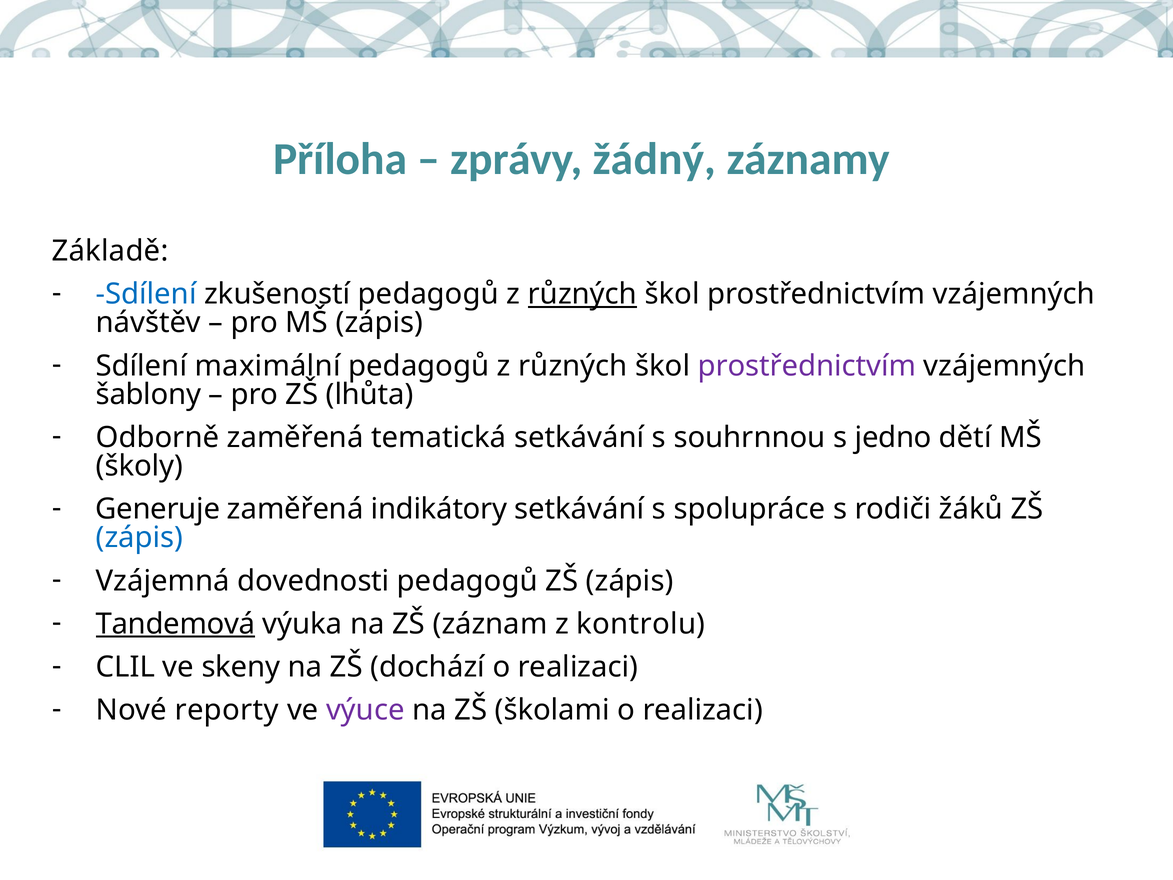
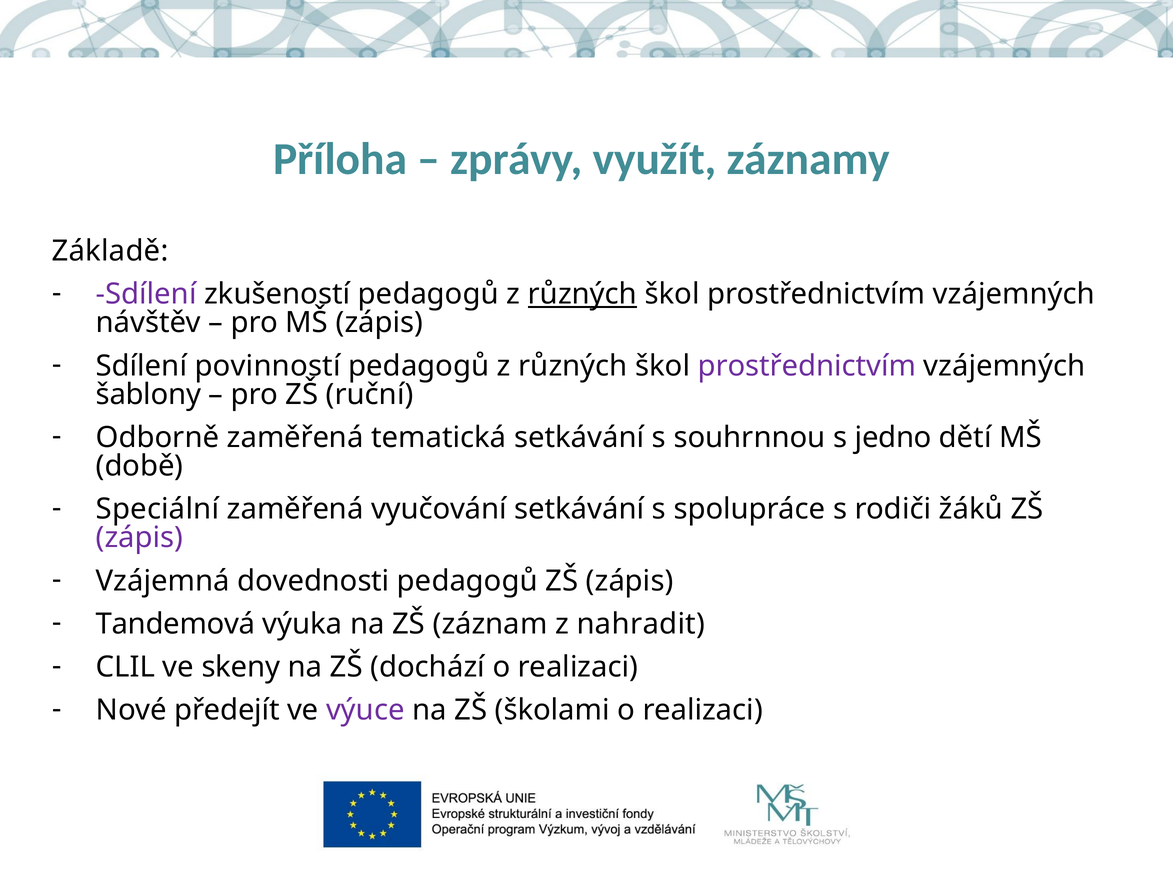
žádný: žádný -> využít (655, 159)
Sdílení colour: blue -> purple (146, 294)
maximální: maximální -> povinností (268, 366)
lhůta: lhůta -> ruční (370, 394)
školy: školy -> době (140, 466)
Generuje: Generuje -> Speciální (157, 509)
indikátory: indikátory -> vyučování (439, 509)
zápis colour: blue -> purple (140, 538)
Tandemová underline: present -> none (175, 624)
kontrolu: kontrolu -> nahradit (641, 624)
reporty: reporty -> předejít (227, 710)
